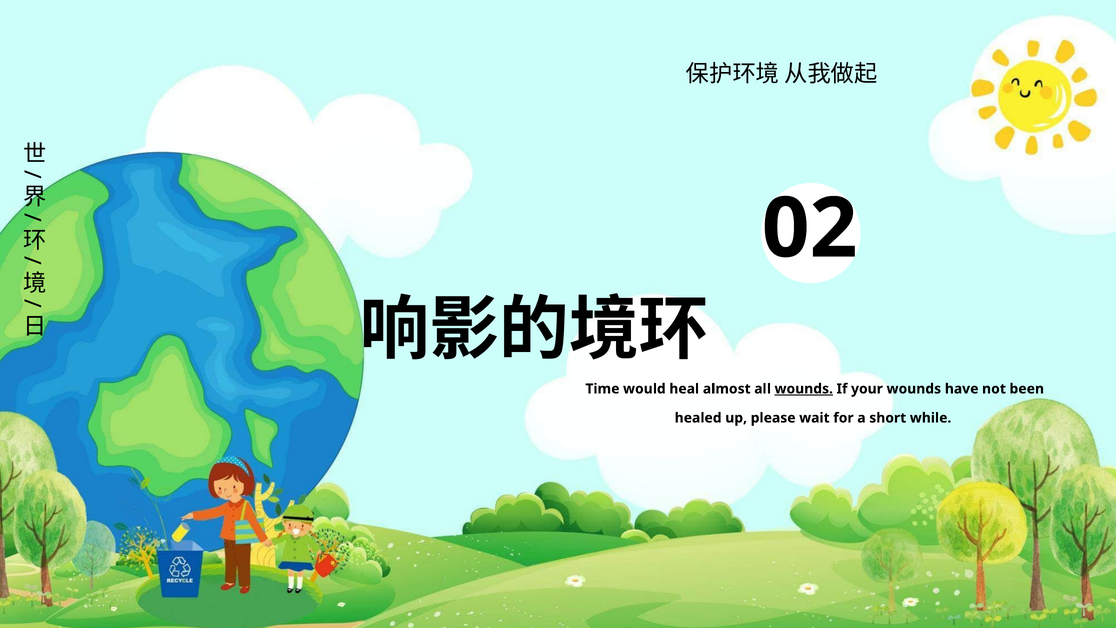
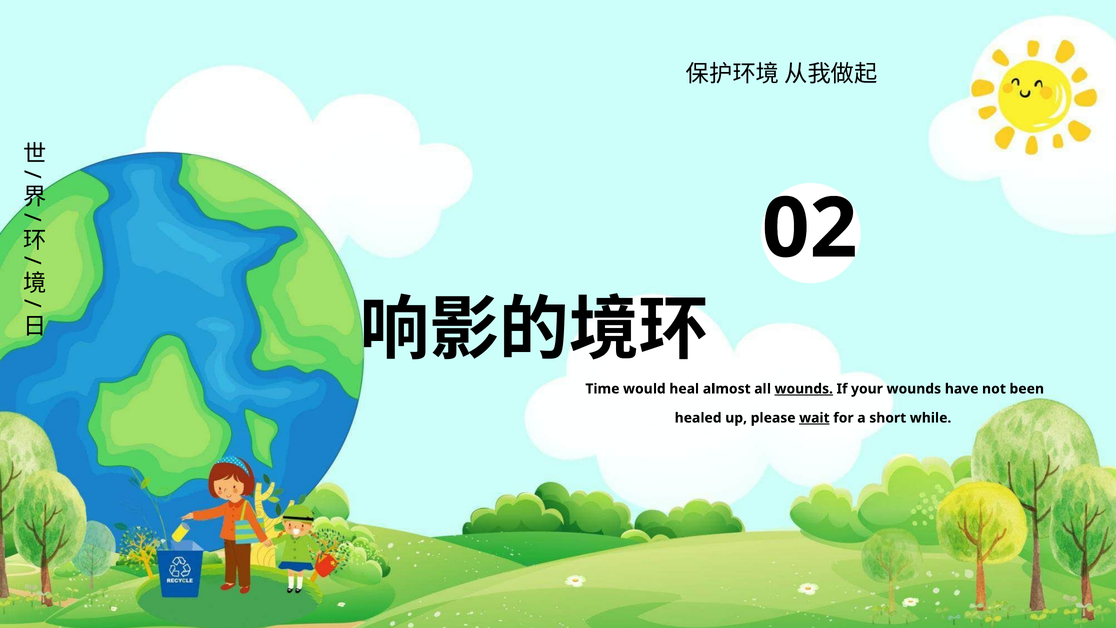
wait underline: none -> present (814, 418)
